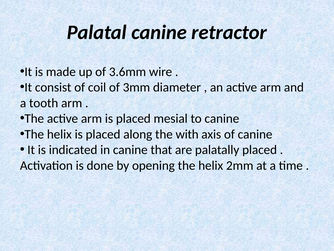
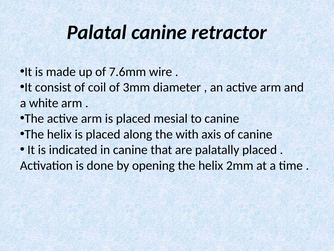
3.6mm: 3.6mm -> 7.6mm (128, 72)
tooth: tooth -> white (44, 103)
